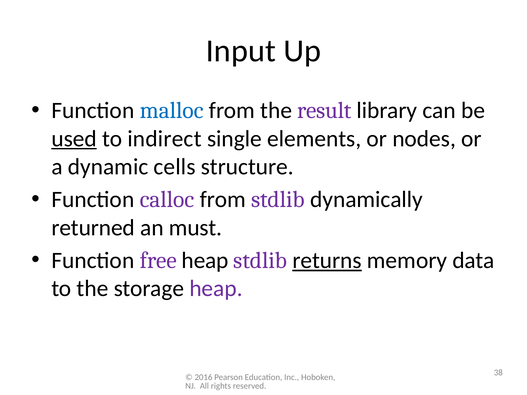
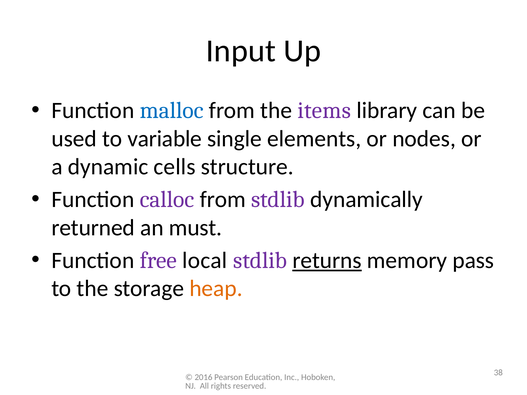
result: result -> items (324, 111)
used underline: present -> none (74, 139)
indirect: indirect -> variable (165, 139)
free heap: heap -> local (205, 261)
data: data -> pass (473, 261)
heap colour: purple -> orange (216, 289)
